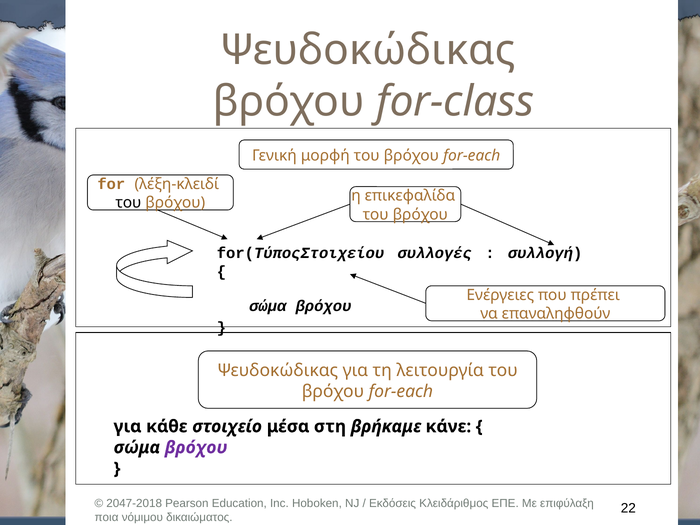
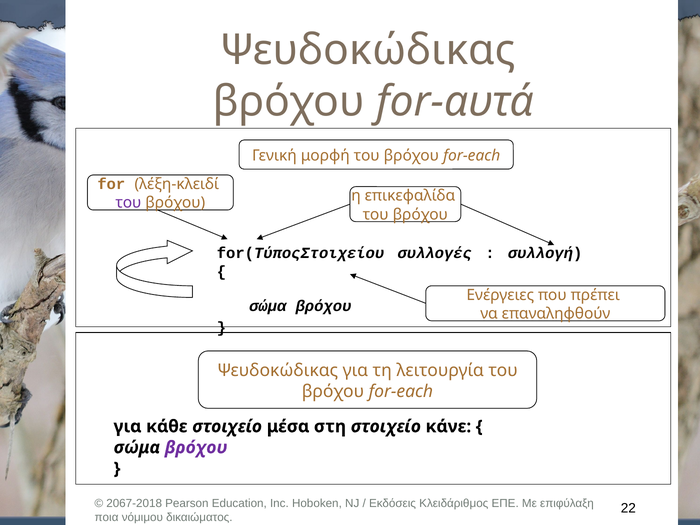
for-class: for-class -> for-αυτά (455, 102)
του colour: black -> purple (128, 203)
στη βρήκαμε: βρήκαμε -> στοιχείο (386, 426)
2047-2018: 2047-2018 -> 2067-2018 (134, 503)
